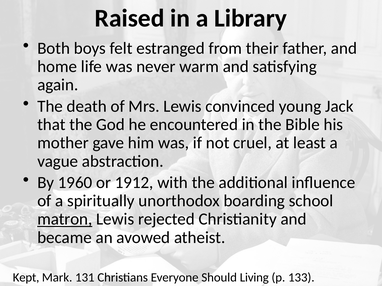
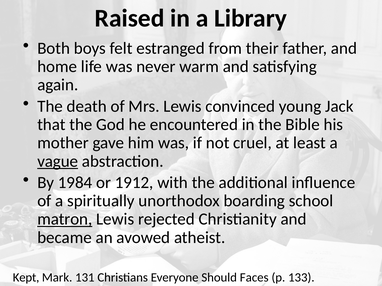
vague underline: none -> present (58, 161)
1960: 1960 -> 1984 (75, 183)
Living: Living -> Faces (254, 278)
